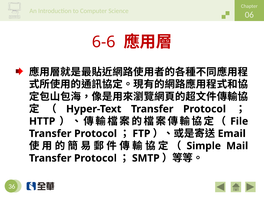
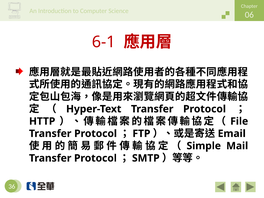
6-6: 6-6 -> 6-1 (104, 42)
